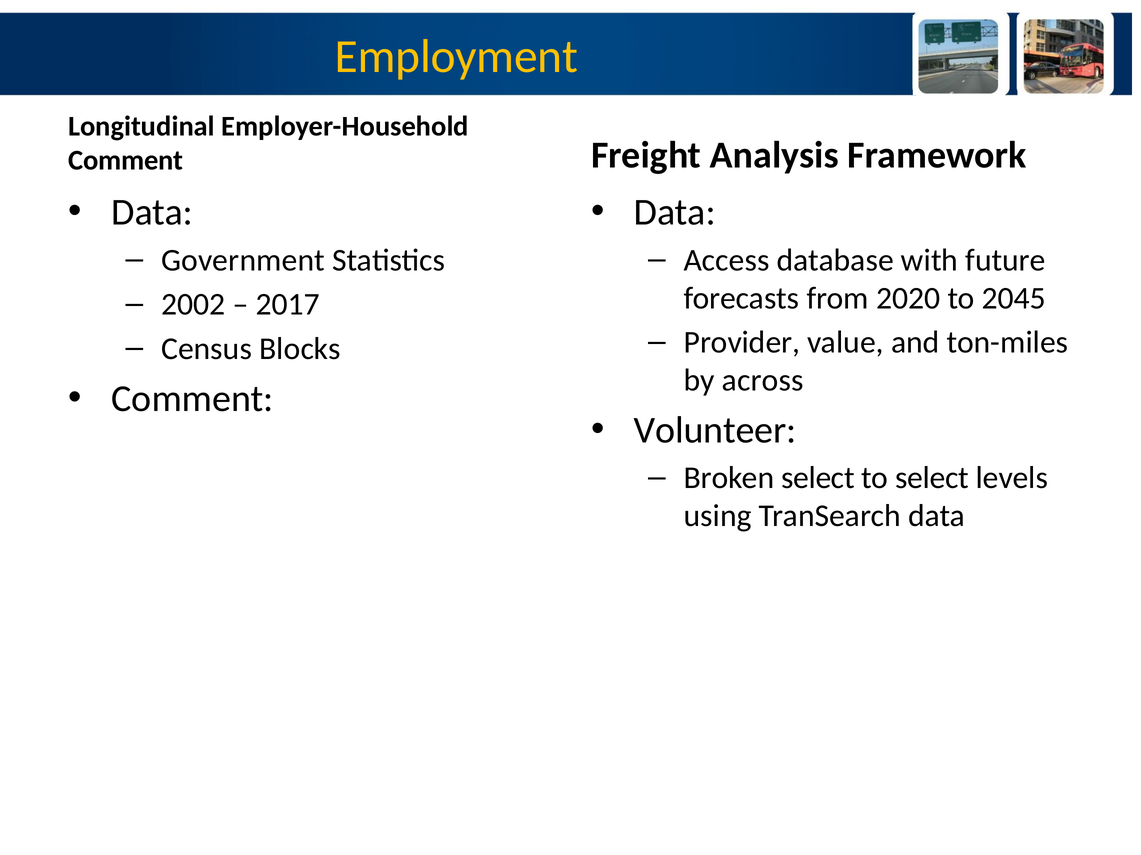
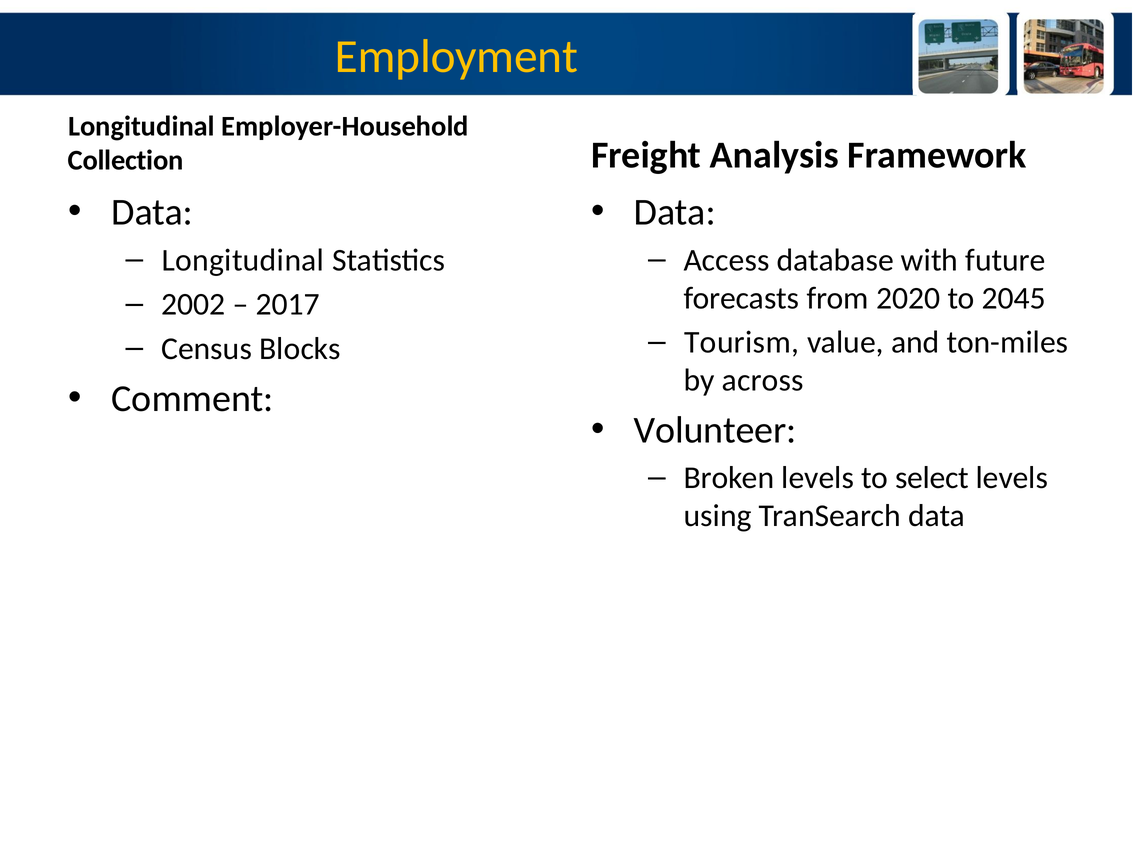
Comment: Comment -> Collection (126, 161)
Government: Government -> Longitudinal (243, 260)
Provider: Provider -> Tourism (742, 343)
Broken select: select -> levels (818, 478)
